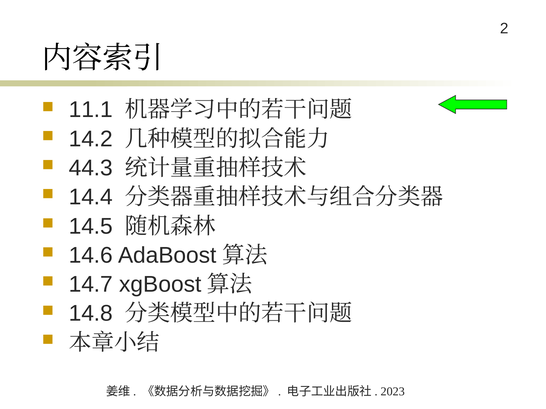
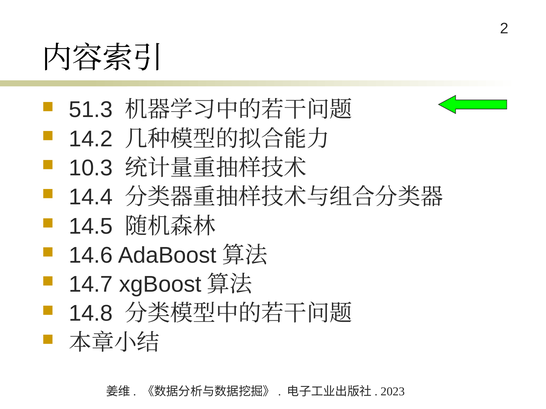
11.1: 11.1 -> 51.3 (91, 110)
44.3: 44.3 -> 10.3 (91, 168)
